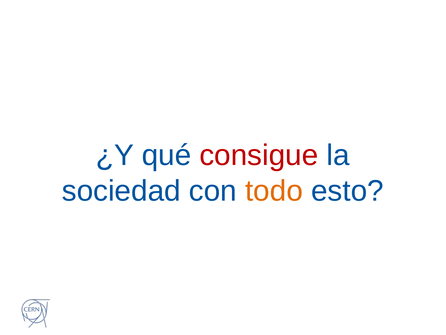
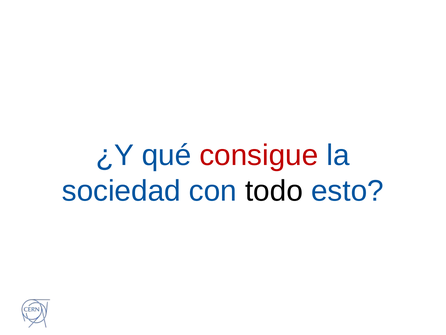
todo colour: orange -> black (274, 191)
